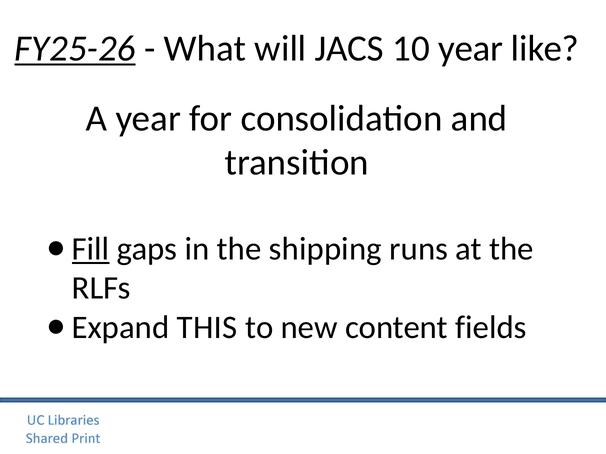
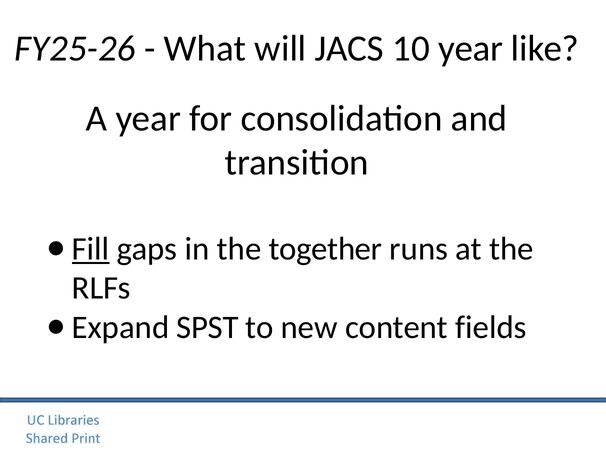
FY25-26 underline: present -> none (75, 49)
shipping: shipping -> together (326, 249)
THIS: THIS -> SPST (208, 328)
